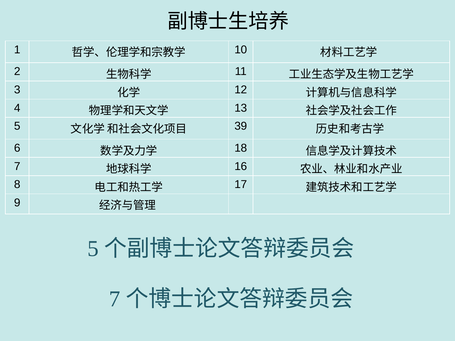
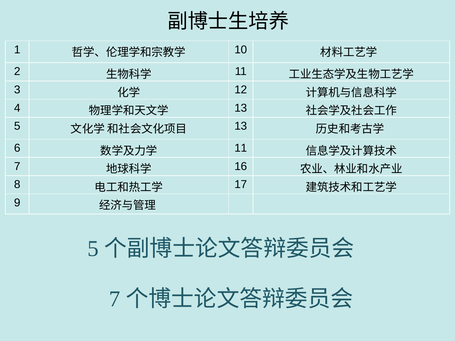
39: 39 -> 13 (241, 126)
18: 18 -> 11 (241, 148)
